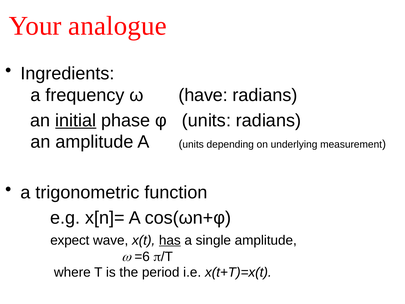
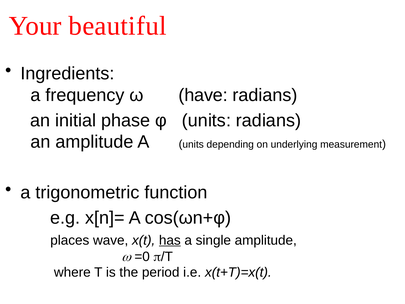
analogue: analogue -> beautiful (118, 26)
initial underline: present -> none (76, 120)
expect: expect -> places (70, 240)
=6: =6 -> =0 (142, 257)
